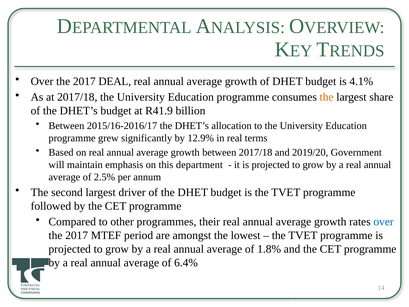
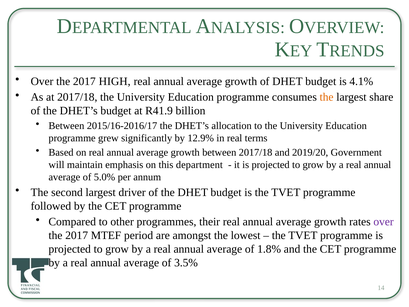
DEAL: DEAL -> HIGH (115, 81)
2.5%: 2.5% -> 5.0% (105, 177)
over colour: blue -> purple (384, 222)
6.4%: 6.4% -> 3.5% (186, 263)
